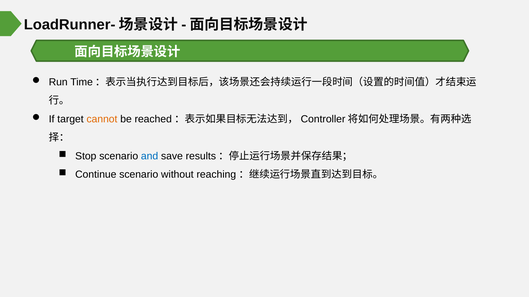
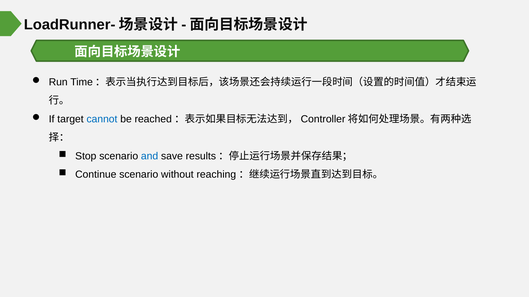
cannot colour: orange -> blue (102, 119)
